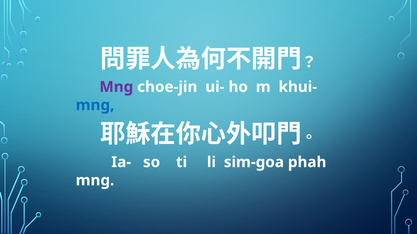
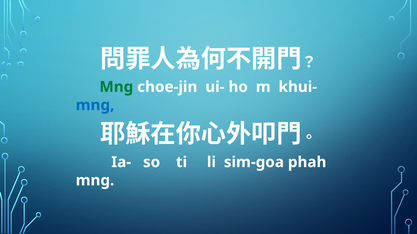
Mng colour: purple -> green (116, 87)
